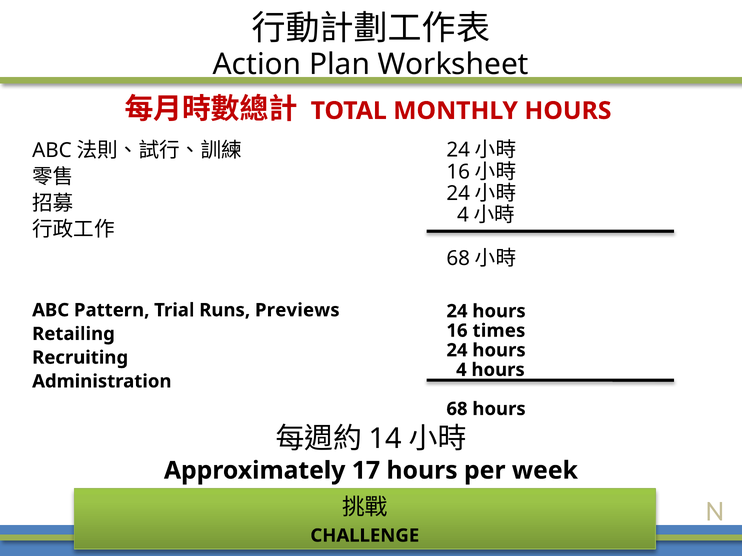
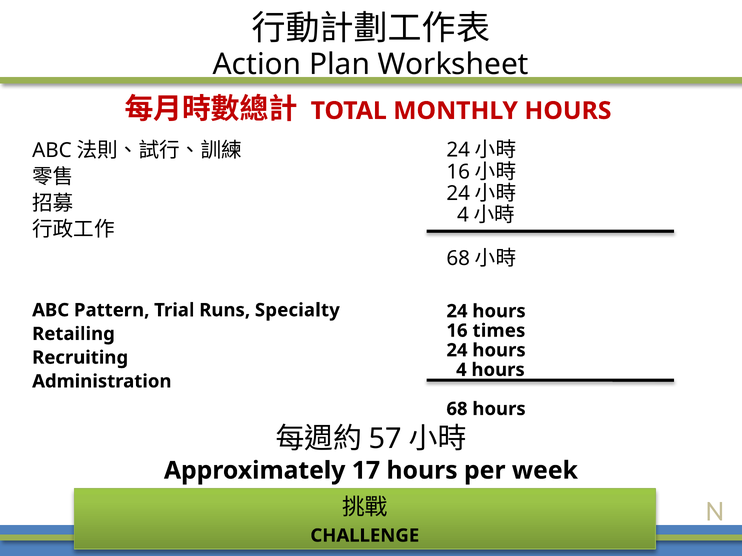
Previews: Previews -> Specialty (297, 310)
14: 14 -> 57 (385, 439)
